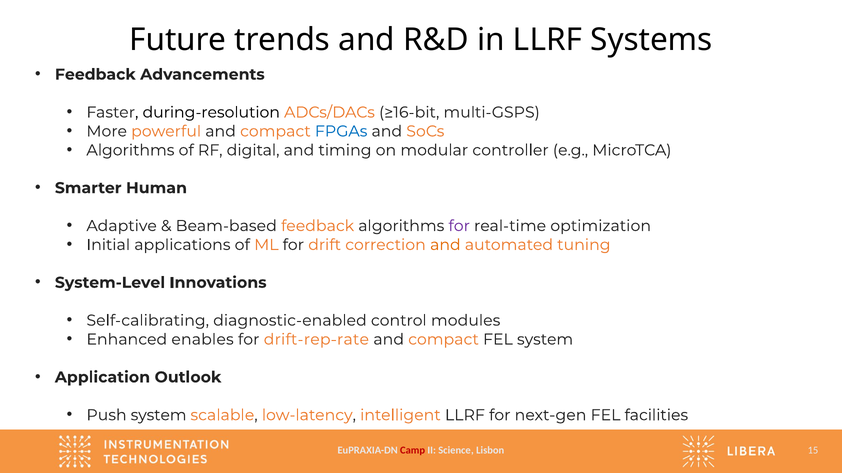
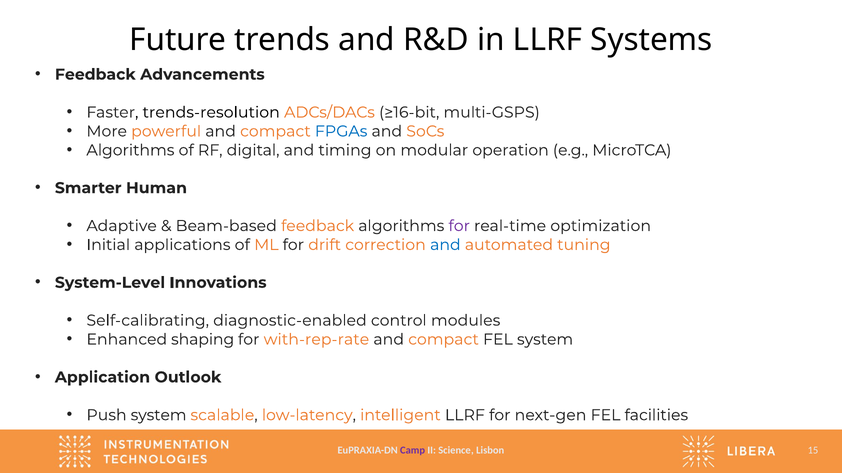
during-resolution: during-resolution -> trends-resolution (211, 112)
controller: controller -> operation (511, 150)
and colour: orange -> blue (445, 245)
enables: enables -> shaping (203, 340)
drift-rep-rate: drift-rep-rate -> with-rep-rate (316, 340)
Camp colour: red -> purple (413, 451)
